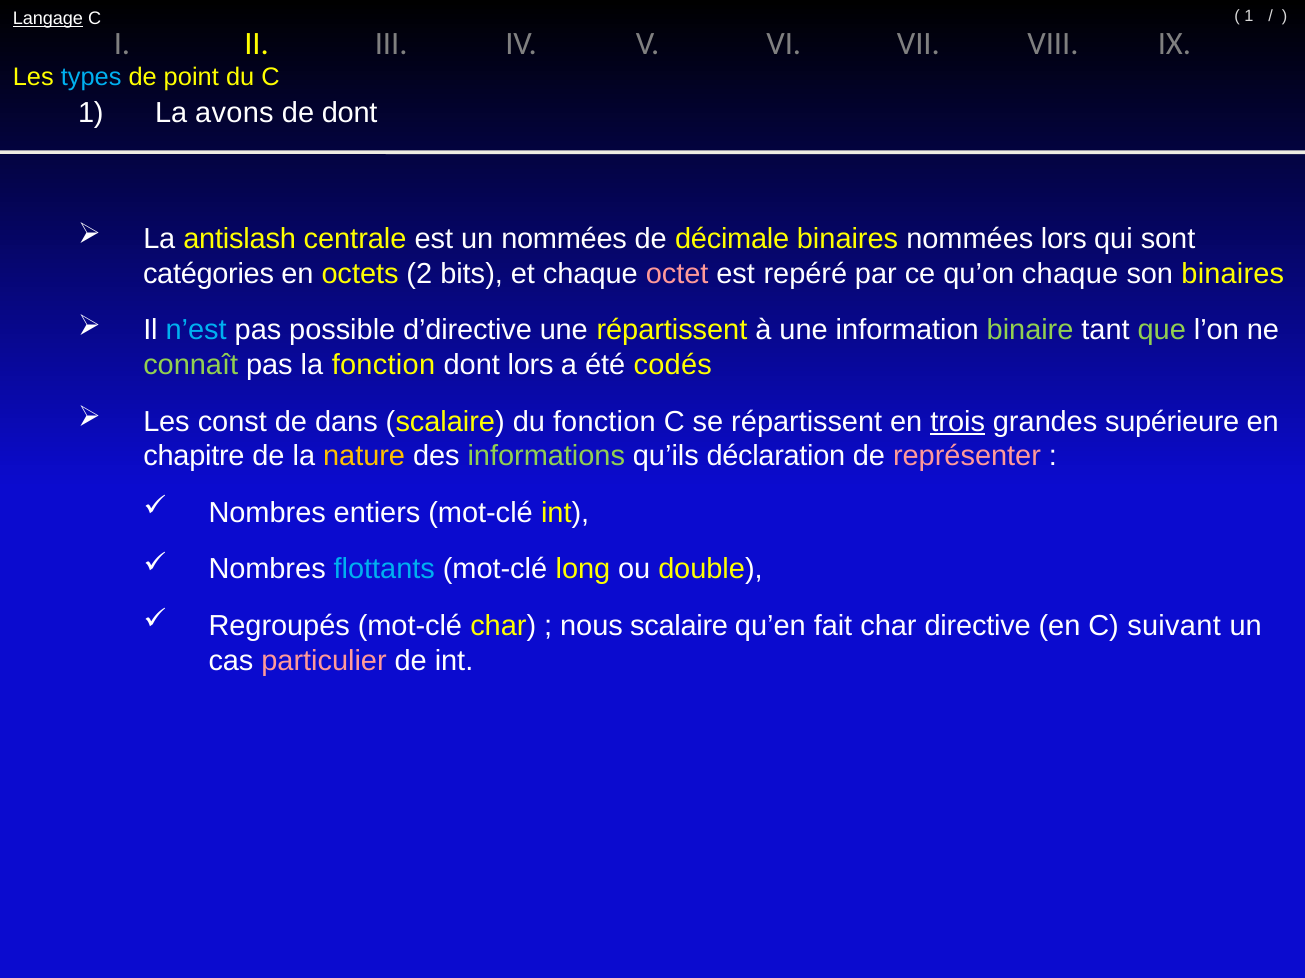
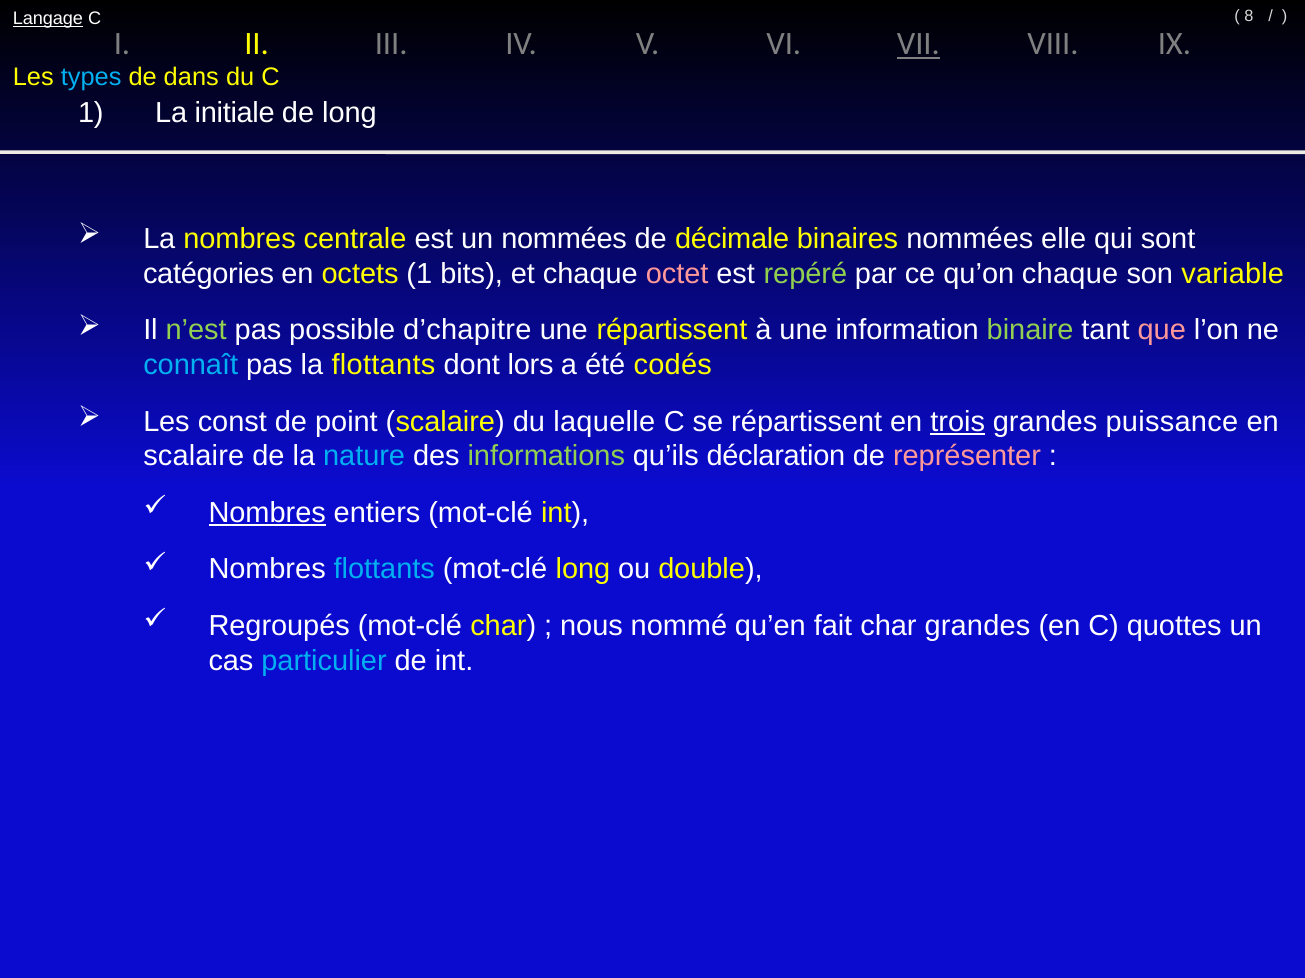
1: 1 -> 8 (1249, 16)
VII underline: none -> present (918, 44)
point: point -> dans (191, 78)
avons: avons -> initiale (235, 113)
de dont: dont -> long (349, 113)
La antislash: antislash -> nombres (240, 239)
nommées lors: lors -> elle (1064, 239)
octets 2: 2 -> 1 (419, 274)
repéré colour: white -> light green (805, 274)
son binaires: binaires -> variable (1233, 274)
n’est colour: light blue -> light green (196, 331)
d’directive: d’directive -> d’chapitre (467, 331)
que colour: light green -> pink (1162, 331)
connaît colour: light green -> light blue (191, 365)
la fonction: fonction -> flottants (383, 365)
dans: dans -> point (346, 422)
du fonction: fonction -> laquelle (604, 422)
supérieure: supérieure -> puissance (1172, 422)
chapitre: chapitre -> scalaire (194, 457)
nature colour: yellow -> light blue (364, 457)
Nombres underline: none -> present (267, 513)
nous scalaire: scalaire -> nommé (679, 626)
char directive: directive -> grandes (977, 626)
suivant: suivant -> quottes (1174, 626)
particulier colour: pink -> light blue (324, 661)
